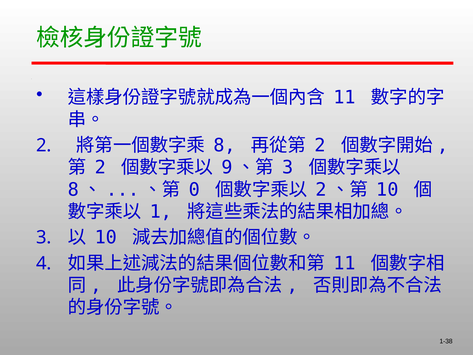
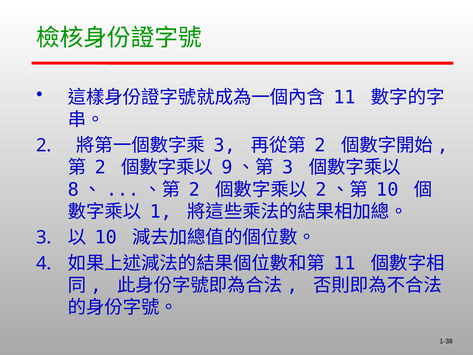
8: 8 -> 3 (224, 145)
0: 0 -> 2 (194, 189)
